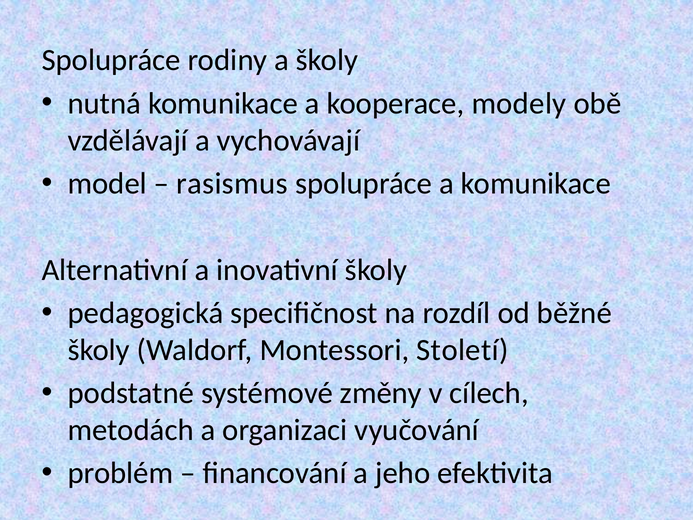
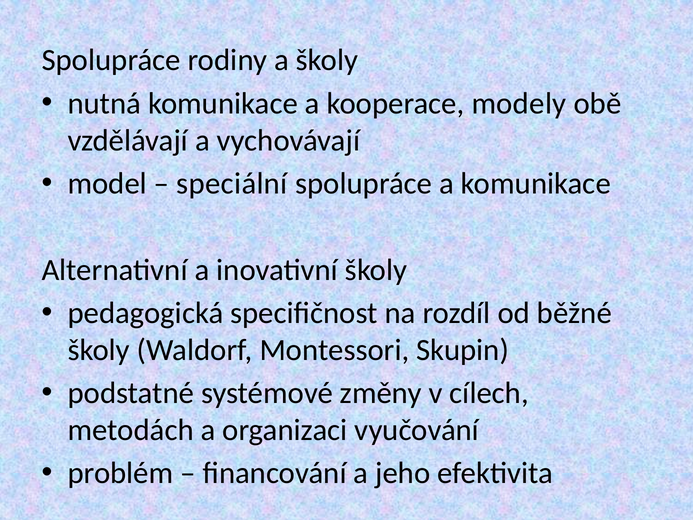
rasismus: rasismus -> speciální (232, 183)
Století: Století -> Skupin (463, 350)
